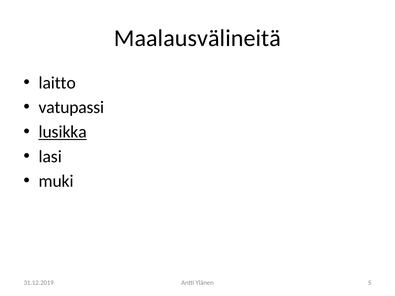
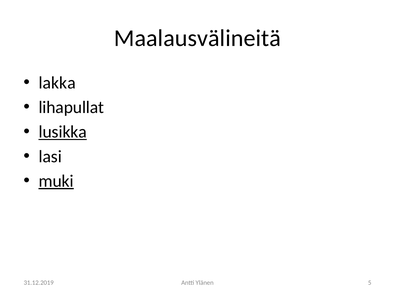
laitto: laitto -> lakka (57, 83)
vatupassi: vatupassi -> lihapullat (71, 107)
muki underline: none -> present (56, 181)
